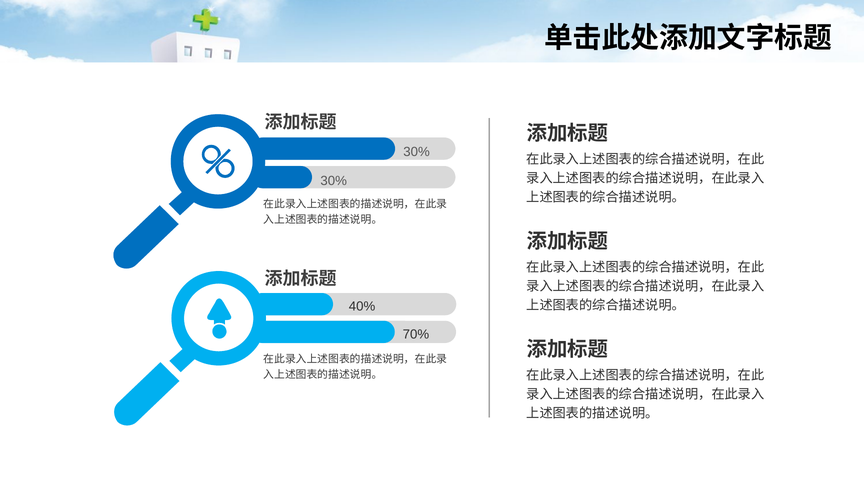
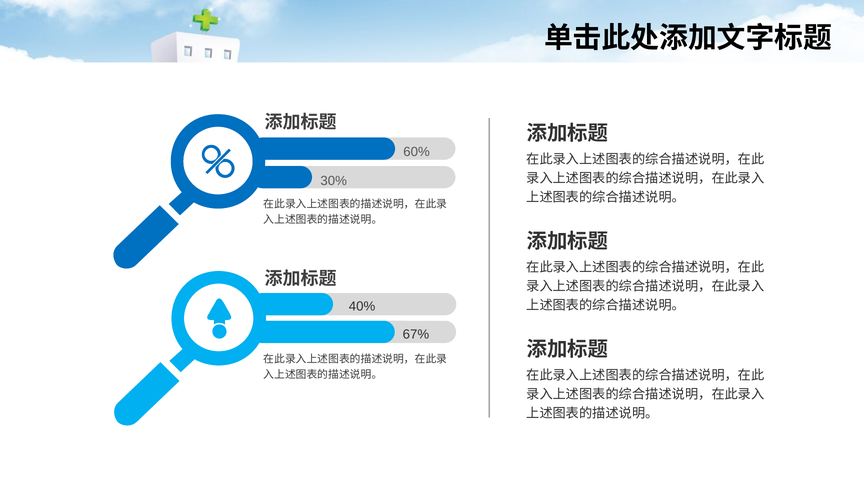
30%: 30% -> 60% (417, 152)
70%: 70% -> 67% (416, 334)
